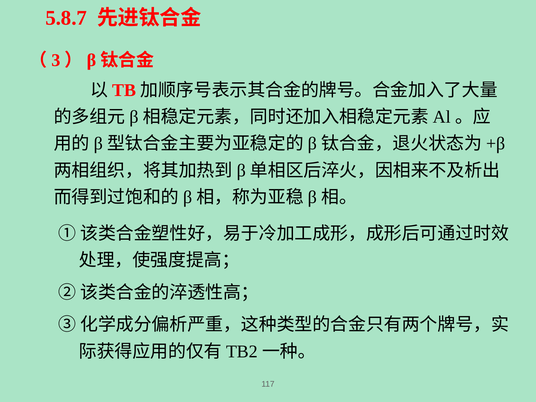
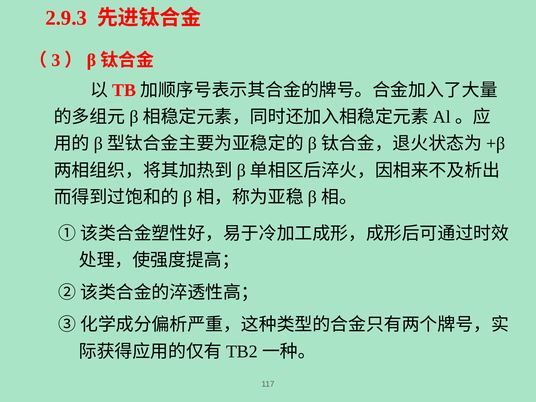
5.8.7: 5.8.7 -> 2.9.3 (66, 18)
